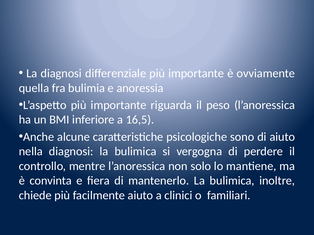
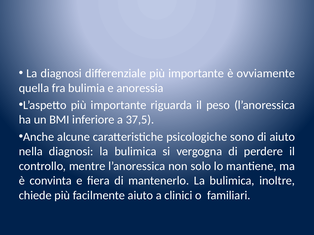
16,5: 16,5 -> 37,5 (140, 120)
